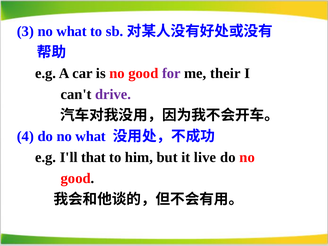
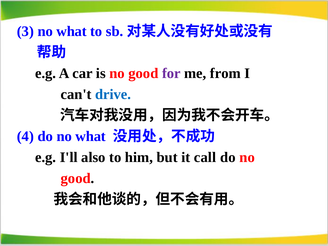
their: their -> from (225, 73)
drive colour: purple -> blue (113, 94)
that: that -> also (93, 157)
live: live -> call (205, 157)
